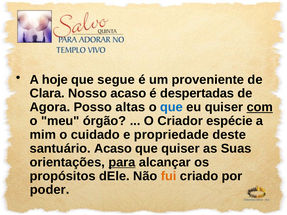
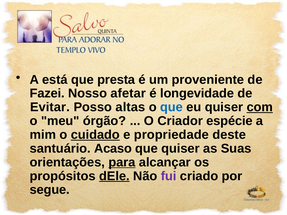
hoje: hoje -> está (55, 80)
segue: segue -> presta (116, 80)
Clara: Clara -> Fazei (47, 93)
Nosso acaso: acaso -> afetar (128, 93)
despertadas: despertadas -> longevidade (197, 93)
Agora: Agora -> Evitar (50, 107)
cuidado underline: none -> present (95, 135)
dEle underline: none -> present (114, 176)
fui colour: orange -> purple (169, 176)
poder: poder -> segue (50, 190)
